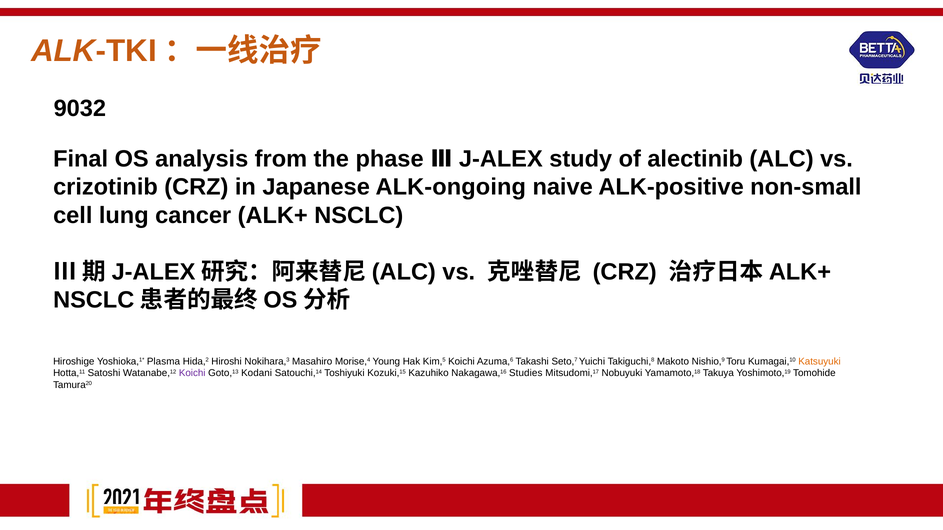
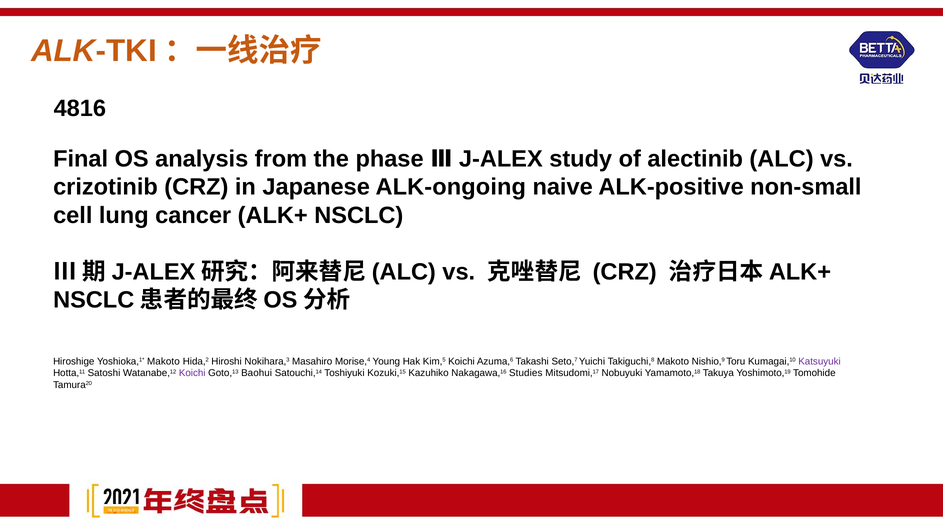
9032: 9032 -> 4816 (80, 109)
Plasma: Plasma -> Makoto (163, 362)
Katsuyuki colour: orange -> purple (820, 362)
Kodani: Kodani -> Baohui (257, 373)
